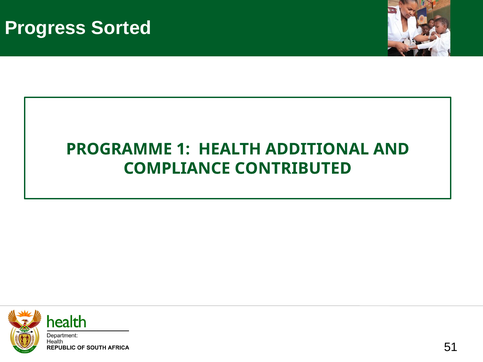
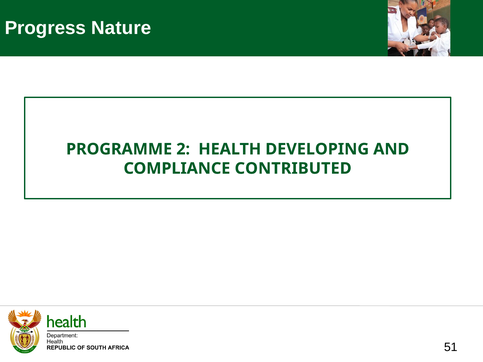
Sorted: Sorted -> Nature (121, 28)
1: 1 -> 2 (183, 149)
ADDITIONAL: ADDITIONAL -> DEVELOPING (317, 149)
